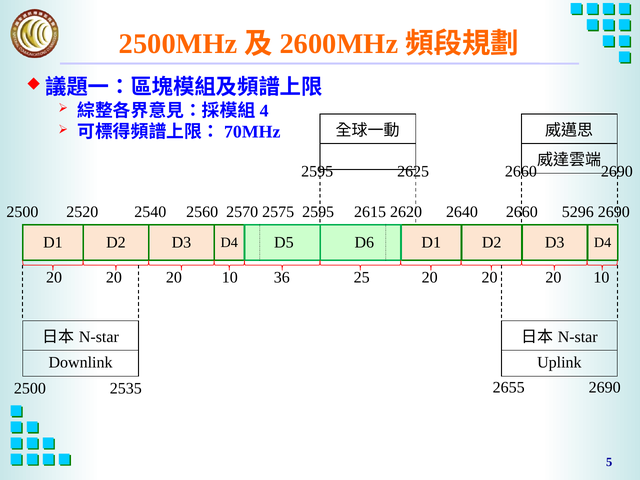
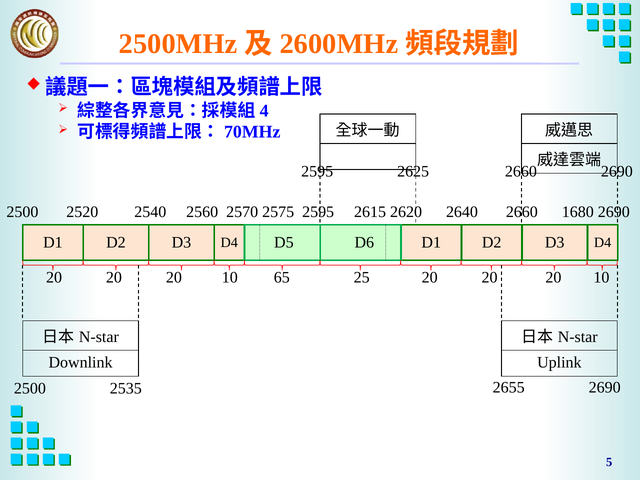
5296: 5296 -> 1680 (578, 212)
36: 36 -> 65 (282, 277)
